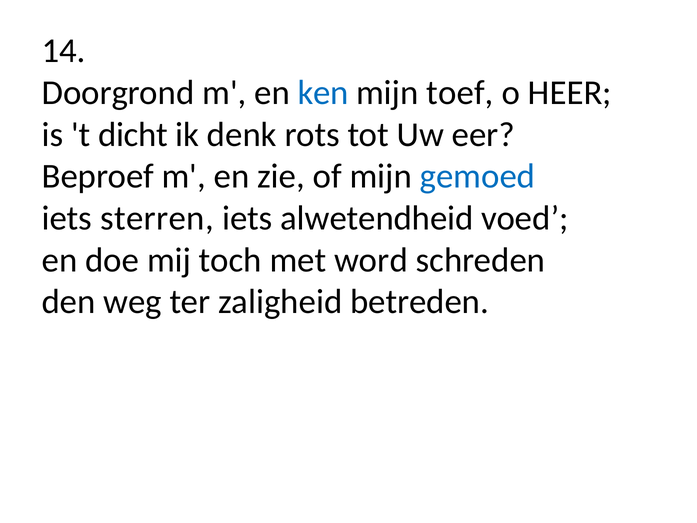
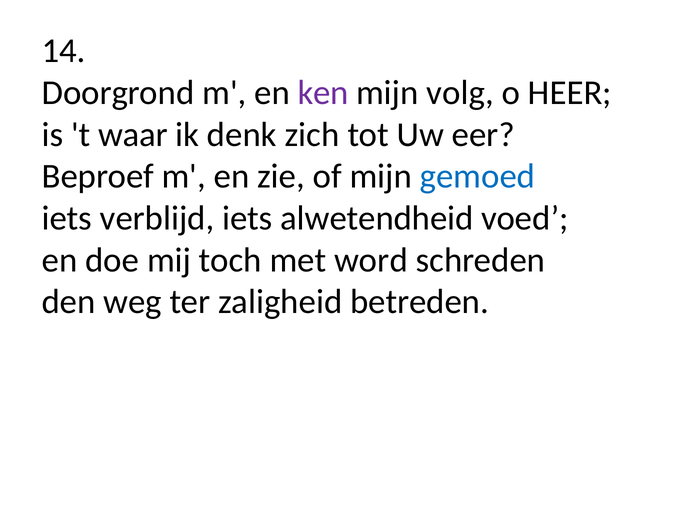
ken colour: blue -> purple (323, 93)
toef: toef -> volg (460, 93)
dicht: dicht -> waar (133, 134)
rots: rots -> zich (312, 134)
sterren: sterren -> verblijd (157, 218)
